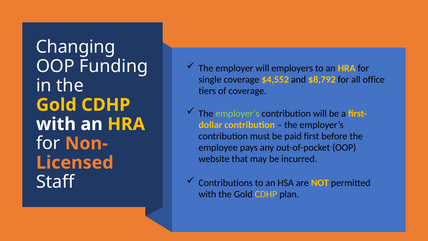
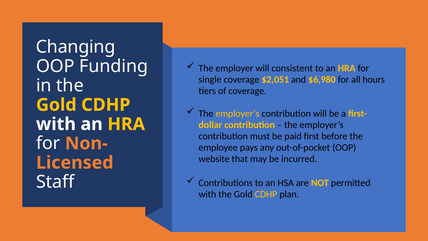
employers: employers -> consistent (292, 68)
$4,552: $4,552 -> $2,051 (275, 79)
$8,792: $8,792 -> $6,980 (322, 79)
office: office -> hours (374, 79)
employer’s colour: light green -> yellow (237, 113)
